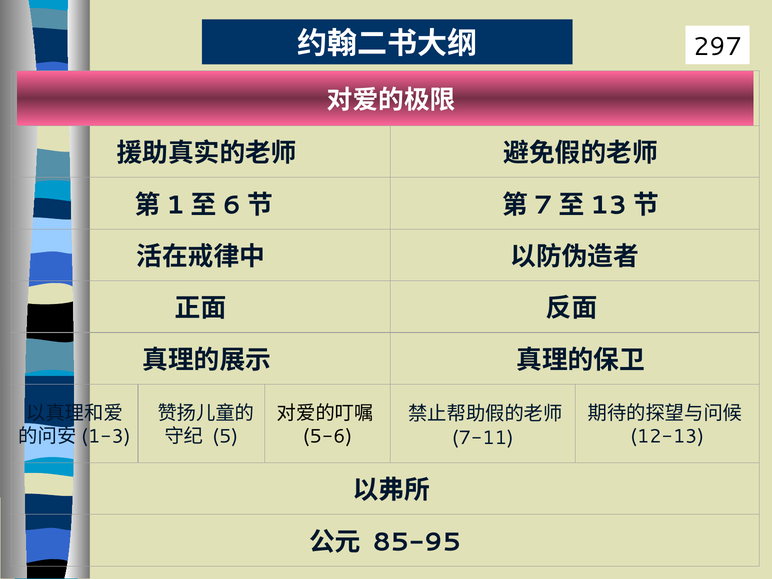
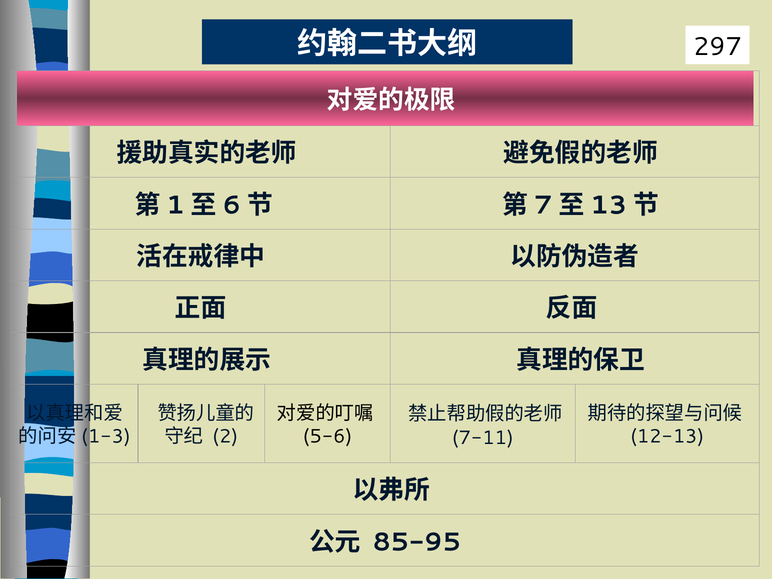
5: 5 -> 2 (225, 436)
